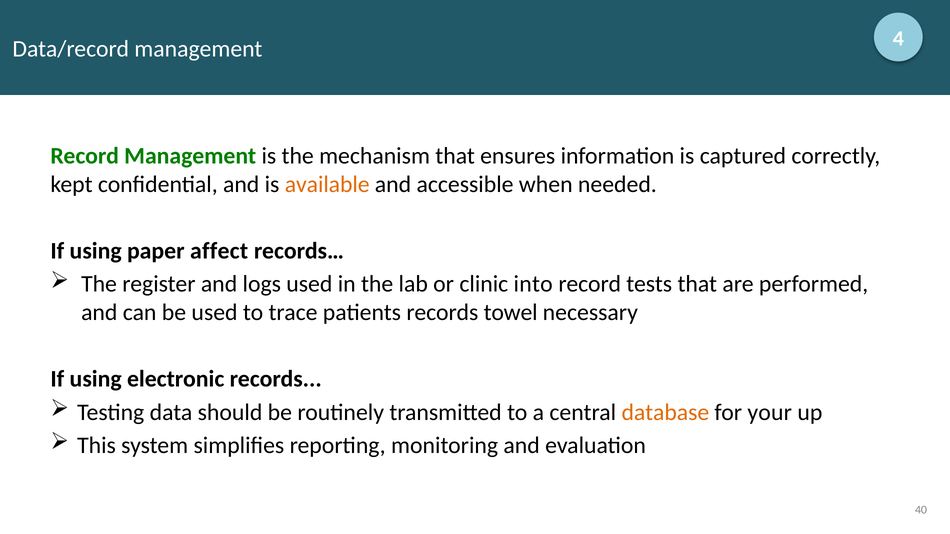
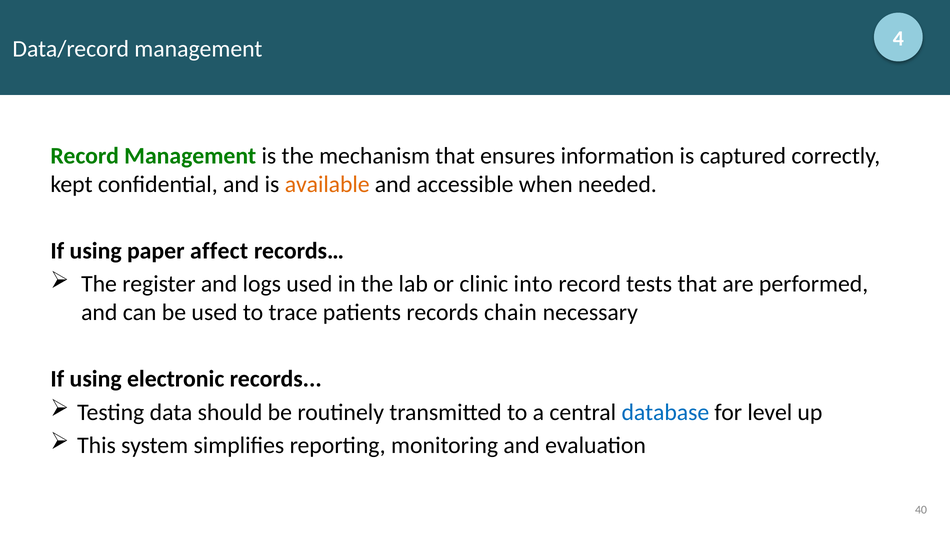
towel: towel -> chain (510, 313)
database colour: orange -> blue (665, 413)
your: your -> level (770, 413)
